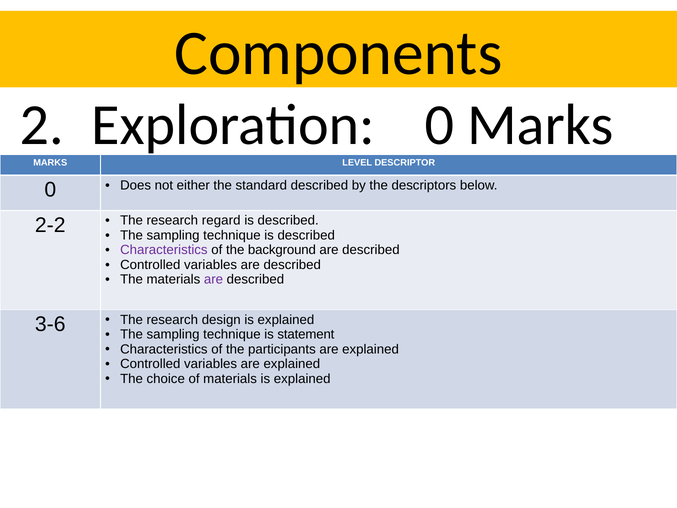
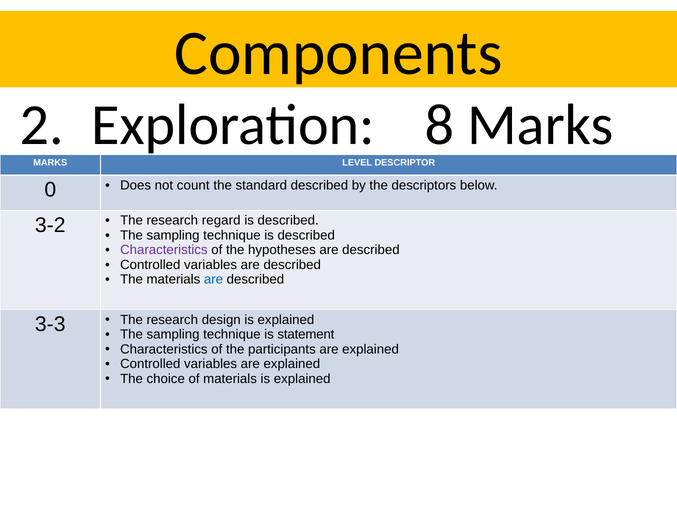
Exploration 0: 0 -> 8 (439, 125)
either: either -> count (193, 185)
2-2: 2-2 -> 3-2 (50, 225)
background: background -> hypotheses (282, 250)
are colour: purple -> blue (214, 279)
3-6: 3-6 -> 3-3 (50, 324)
